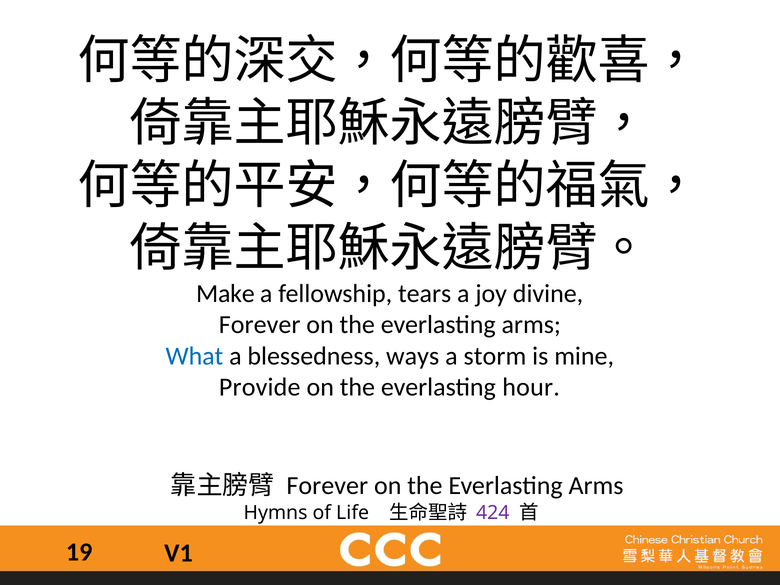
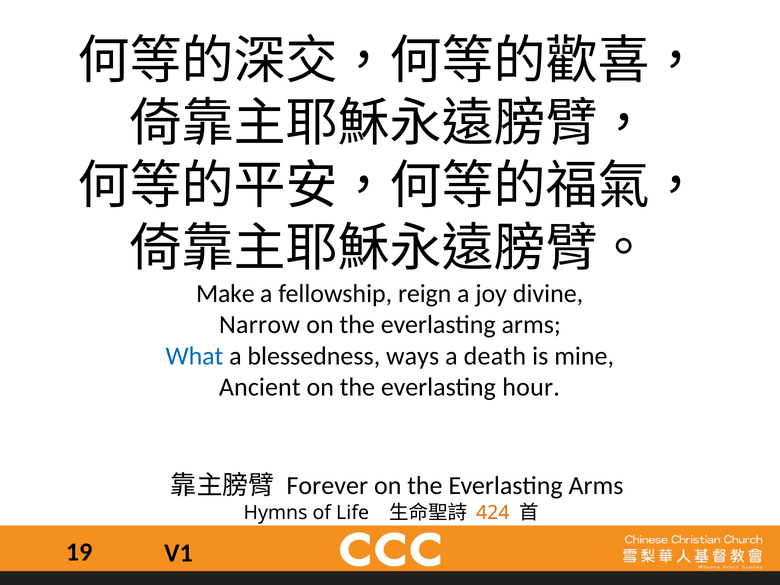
tears: tears -> reign (425, 294)
Forever: Forever -> Narrow (260, 325)
storm: storm -> death (495, 356)
Provide: Provide -> Ancient (260, 387)
424 colour: purple -> orange (493, 513)
